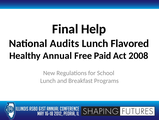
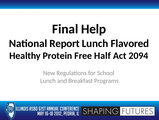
Audits: Audits -> Report (65, 43)
Annual: Annual -> Protein (57, 55)
Paid: Paid -> Half (102, 55)
2008: 2008 -> 2094 (138, 55)
